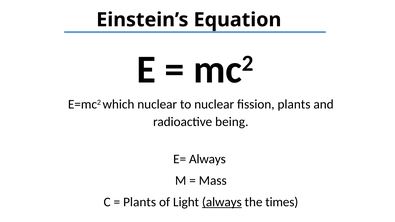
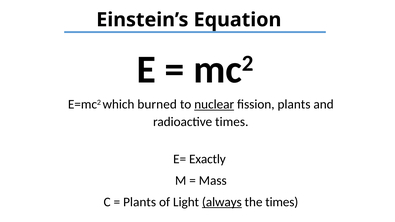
which nuclear: nuclear -> burned (157, 104)
nuclear underline: none -> present (214, 104)
radioactive being: being -> times (232, 122)
E= Always: Always -> Exactly (207, 159)
